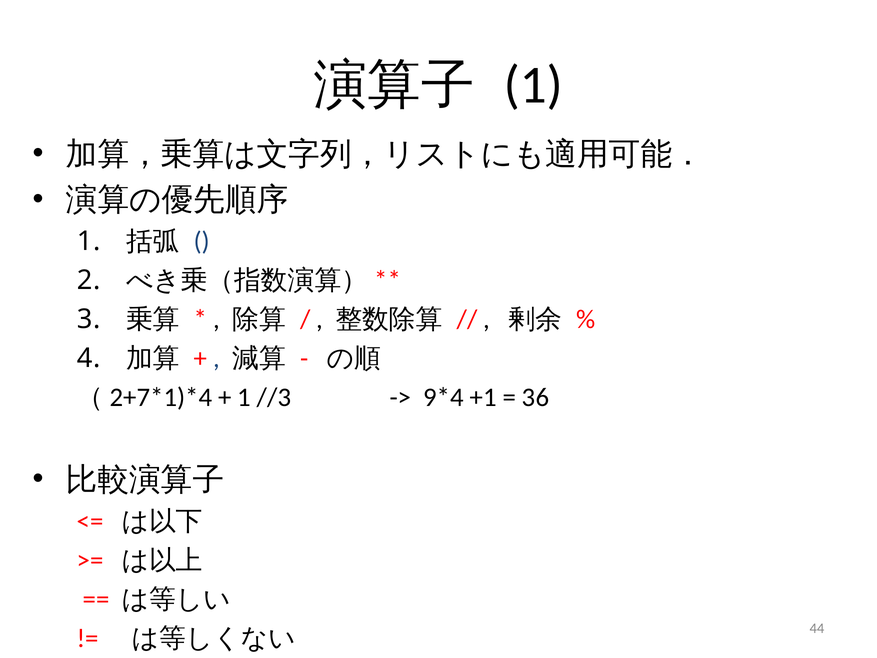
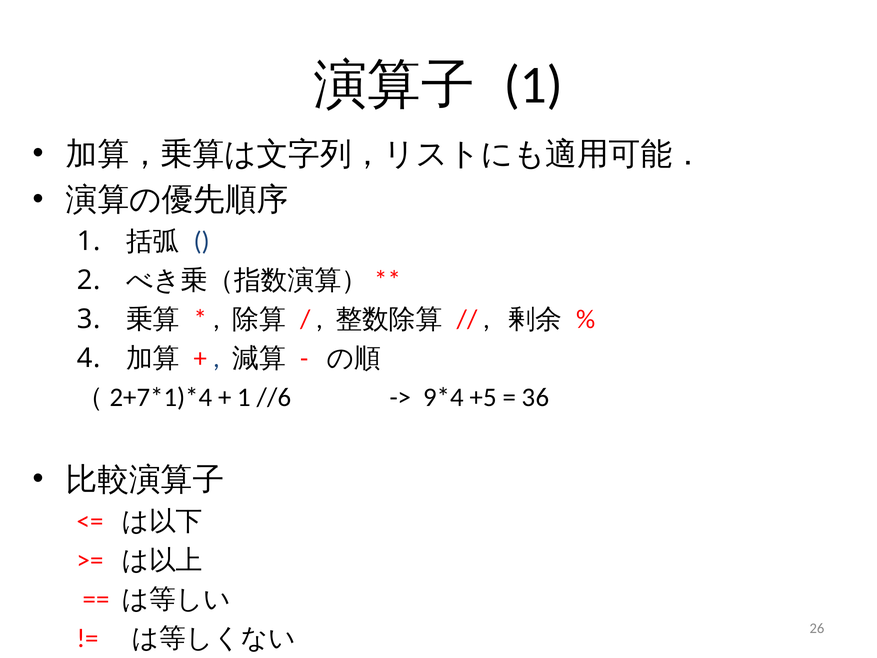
//3: //3 -> //6 (274, 397)
+1: +1 -> +5 (483, 397)
44: 44 -> 26 (817, 628)
